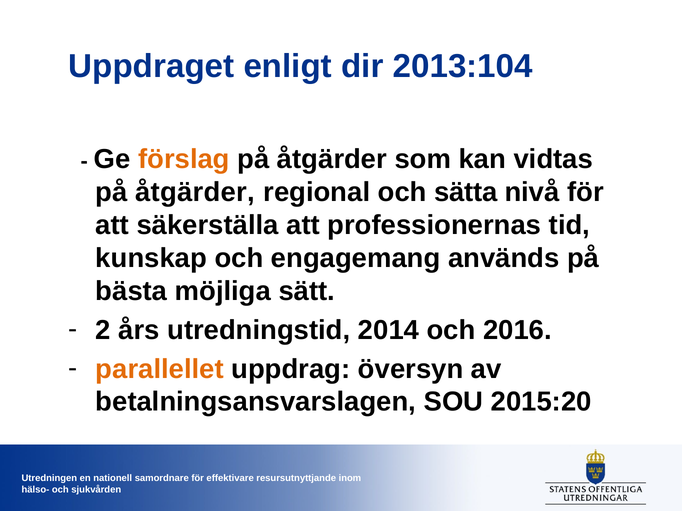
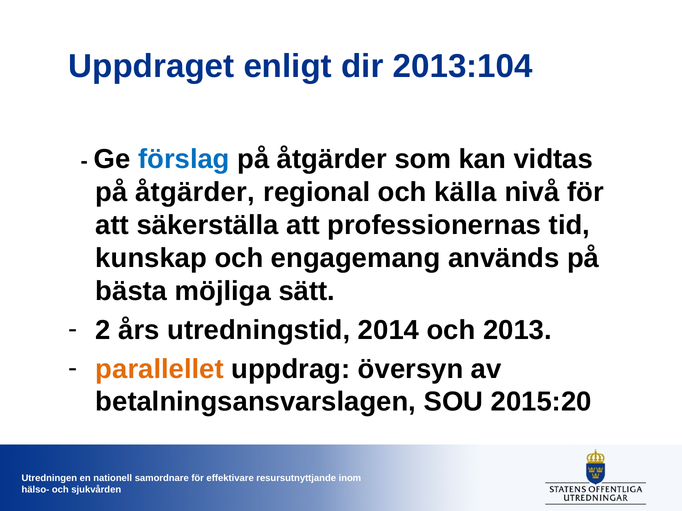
förslag colour: orange -> blue (184, 159)
sätta: sätta -> källa (466, 192)
2016: 2016 -> 2013 (517, 330)
